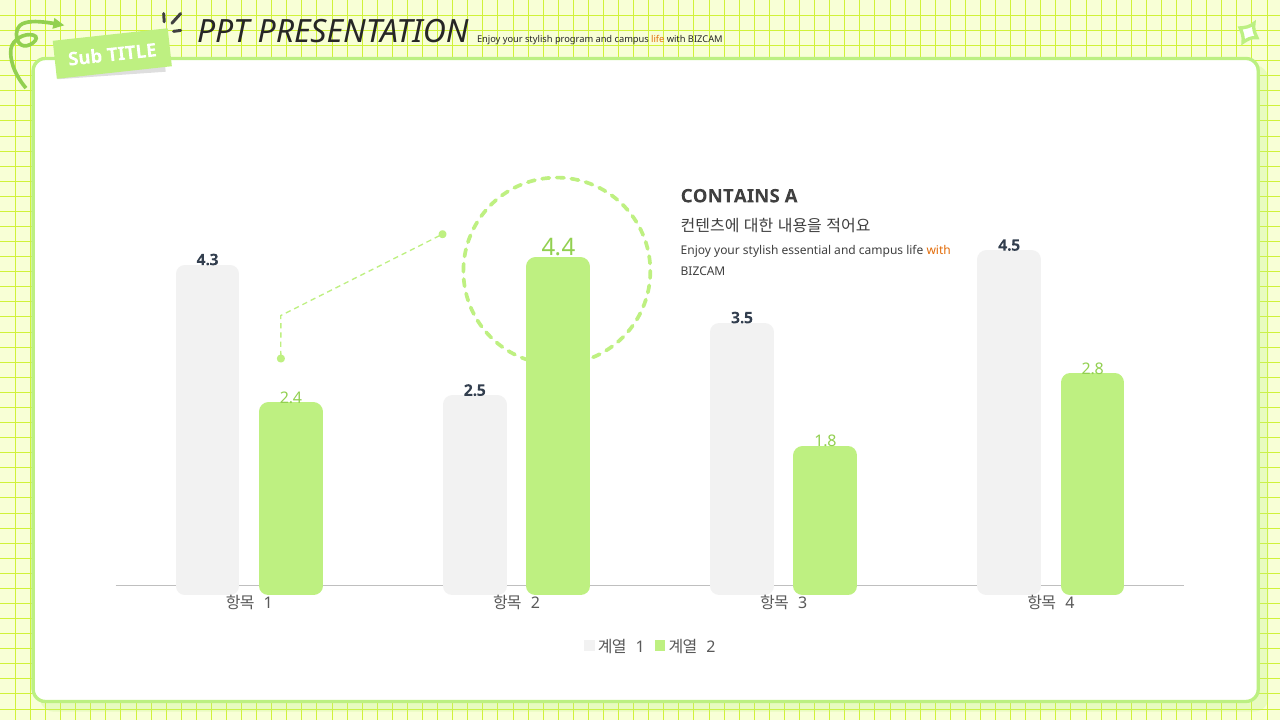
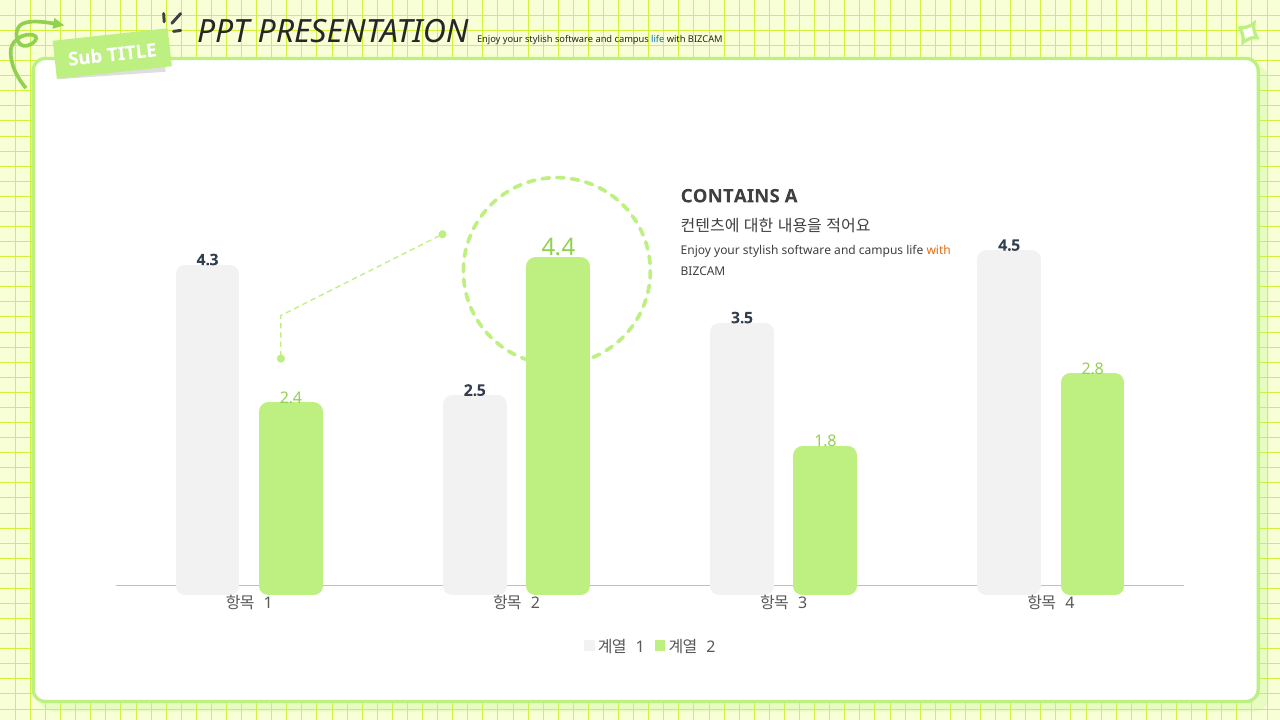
program: program -> software (574, 40)
life colour: orange -> blue (658, 40)
essential: essential -> software (806, 250)
